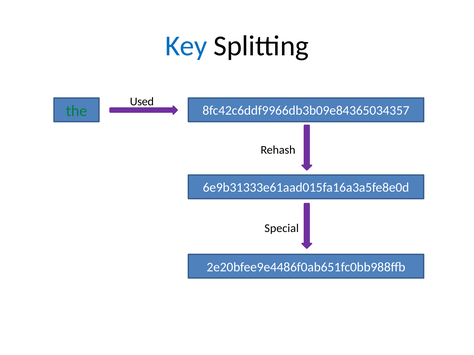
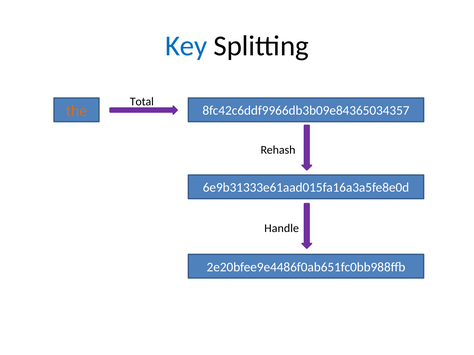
Used: Used -> Total (142, 102)
the colour: green -> orange (76, 111)
Special: Special -> Handle (282, 229)
